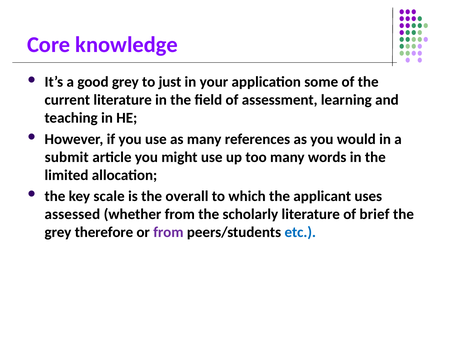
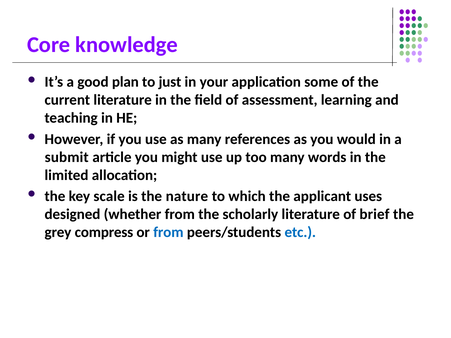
good grey: grey -> plan (125, 82)
overall: overall -> nature (187, 196)
assessed: assessed -> designed (72, 214)
therefore: therefore -> compress (104, 232)
from colour: purple -> blue (168, 232)
